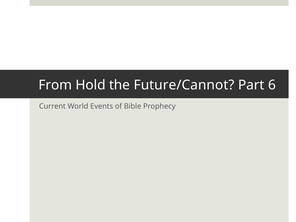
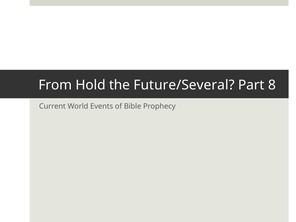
Future/Cannot: Future/Cannot -> Future/Several (184, 85)
6: 6 -> 8 (272, 85)
